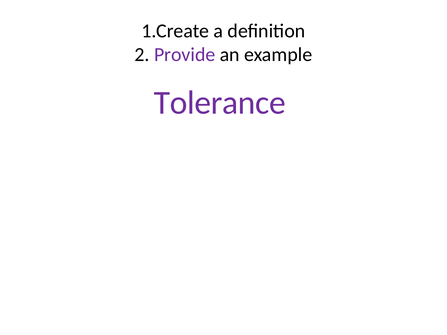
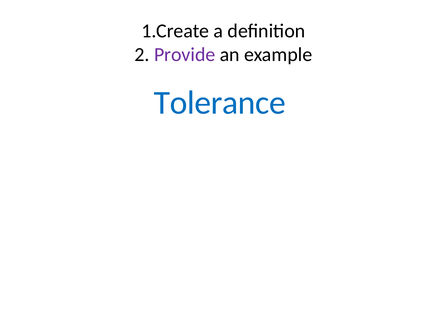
Tolerance colour: purple -> blue (220, 103)
